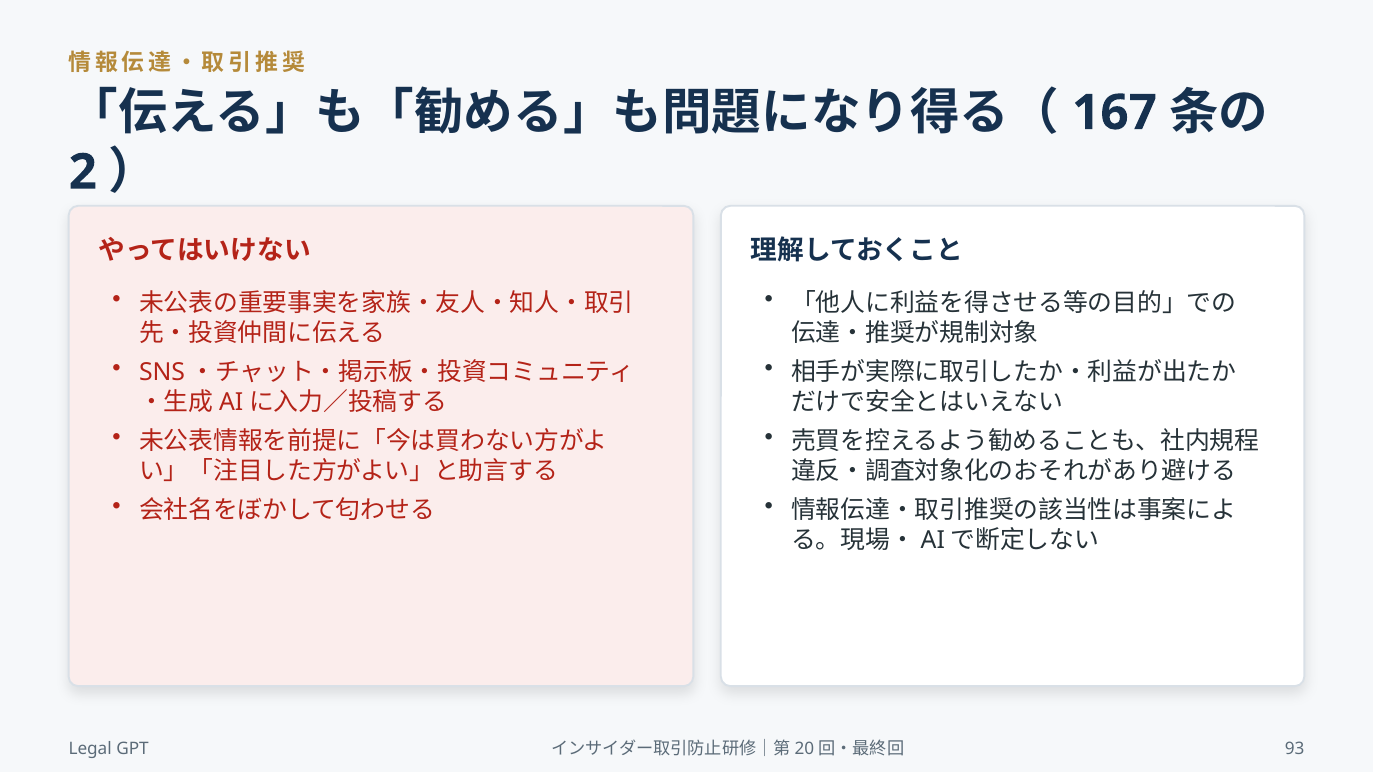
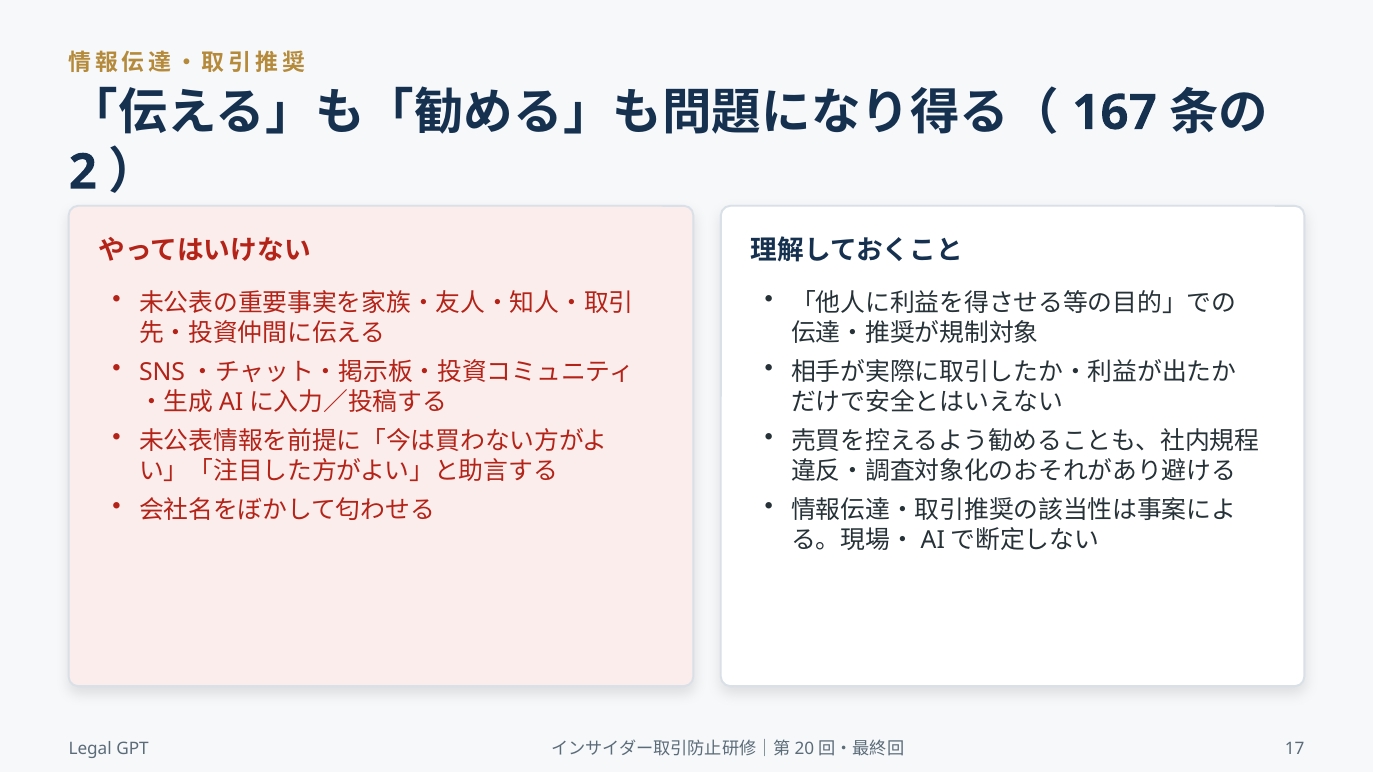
93: 93 -> 17 (1295, 749)
